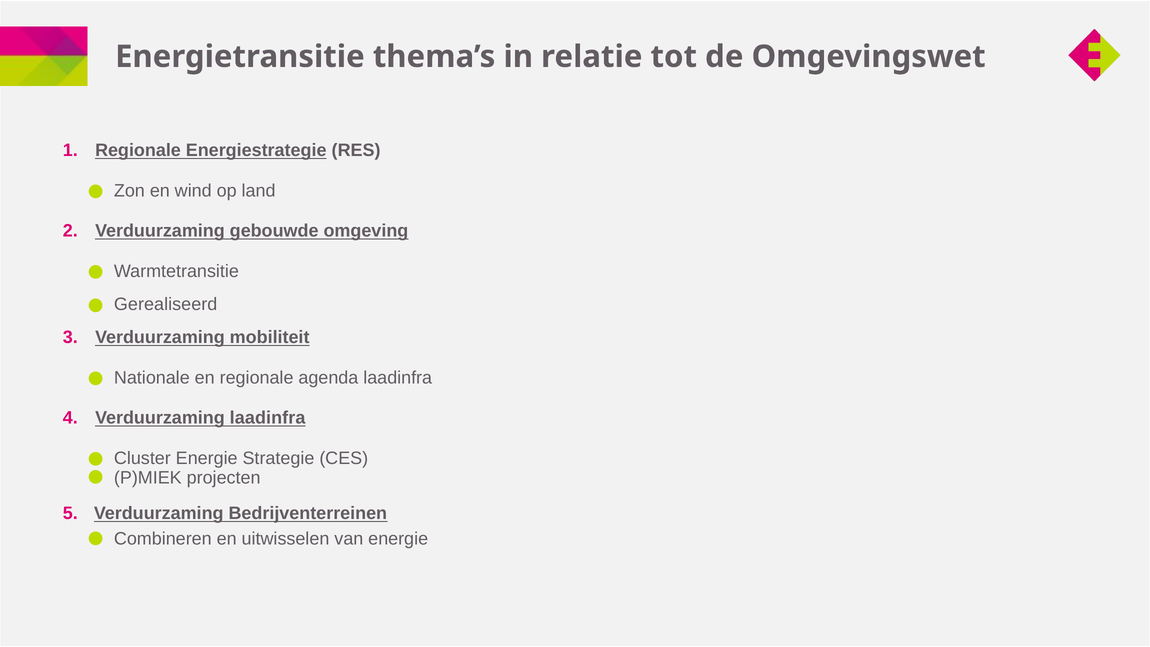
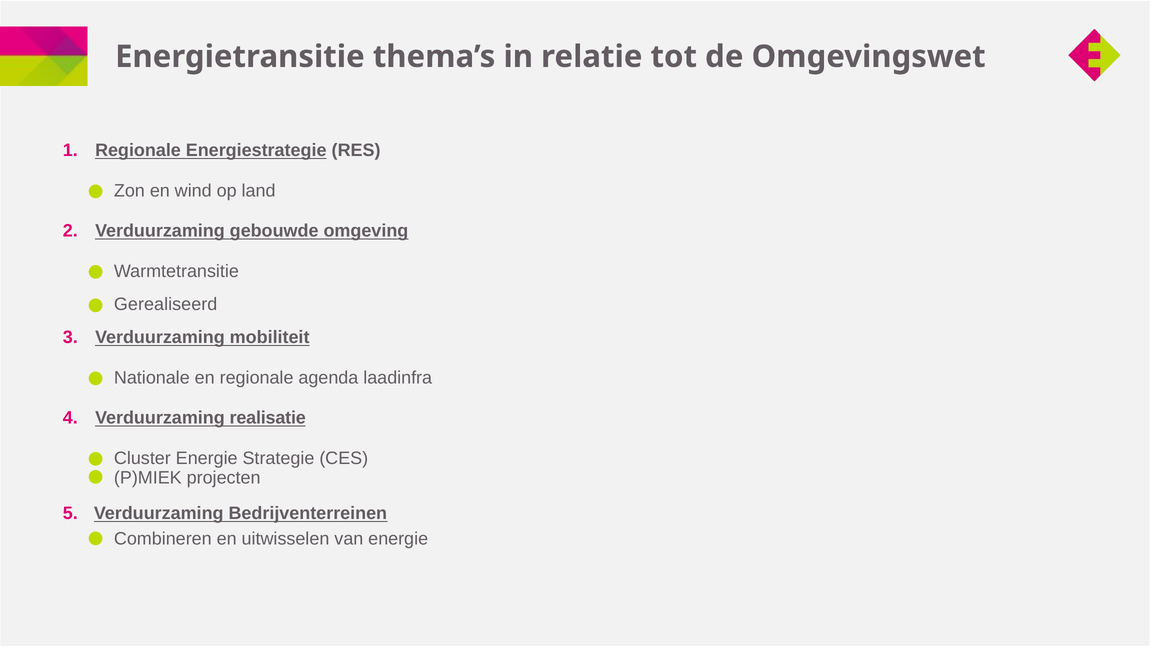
Verduurzaming laadinfra: laadinfra -> realisatie (268, 418)
